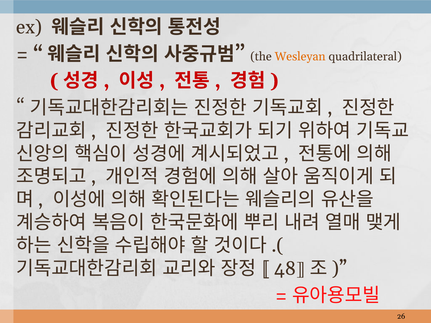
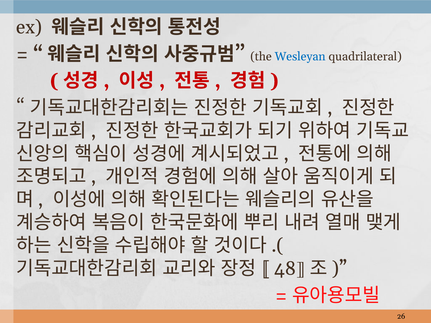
Wesleyan colour: orange -> blue (300, 56)
